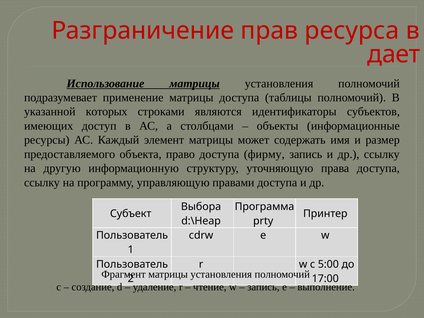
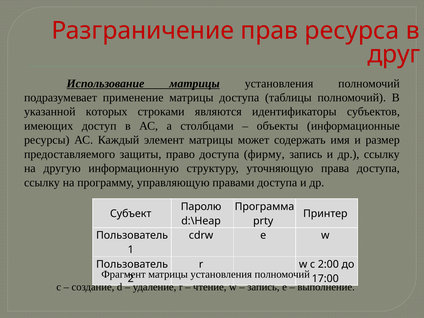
дает: дает -> друг (394, 54)
объекта: объекта -> защиты (141, 154)
Выбора: Выбора -> Паролю (201, 207)
5:00: 5:00 -> 2:00 (328, 264)
